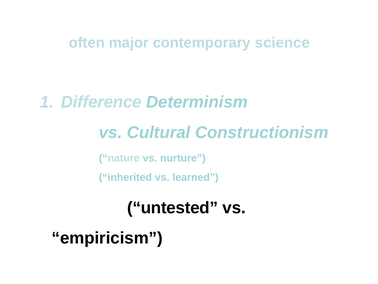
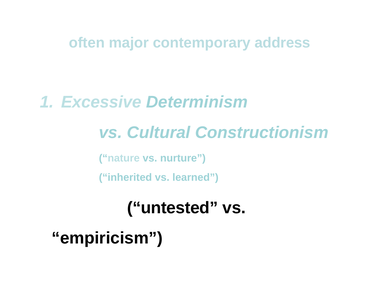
science: science -> address (282, 43)
Difference: Difference -> Excessive (101, 102)
